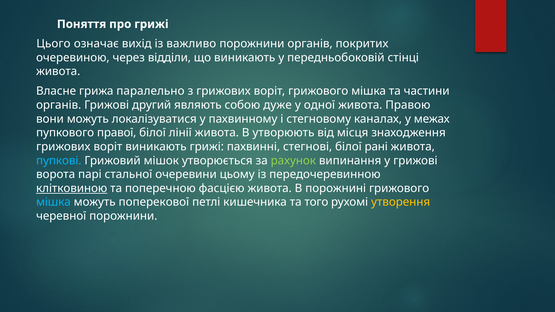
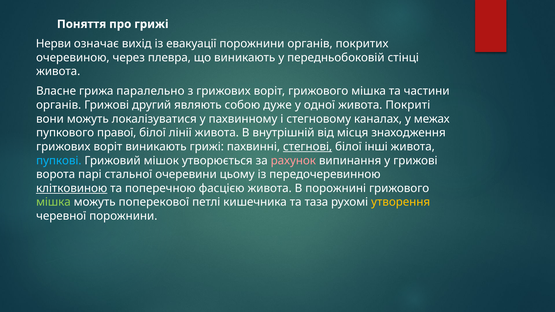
Цього: Цього -> Нерви (54, 44)
важливо: важливо -> евакуації (191, 44)
відділи: відділи -> плевра (169, 58)
Правою: Правою -> Покриті (408, 105)
утворюють: утворюють -> внутрішній (283, 133)
стегнові underline: none -> present (308, 147)
рані: рані -> інші (376, 147)
рахунок colour: light green -> pink (293, 161)
мішка colour: light blue -> light green (53, 202)
того: того -> таза (316, 202)
